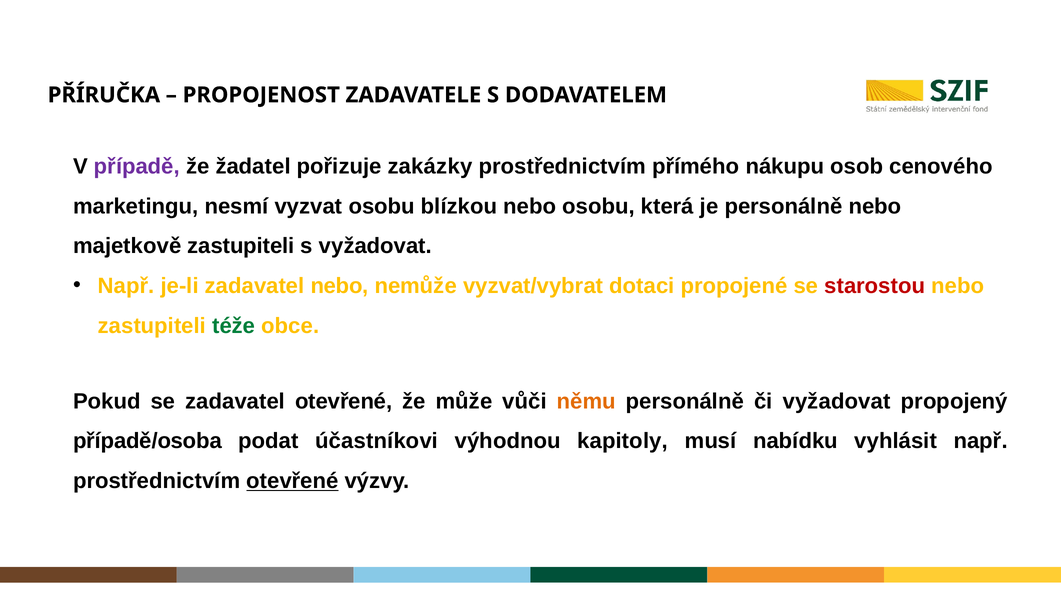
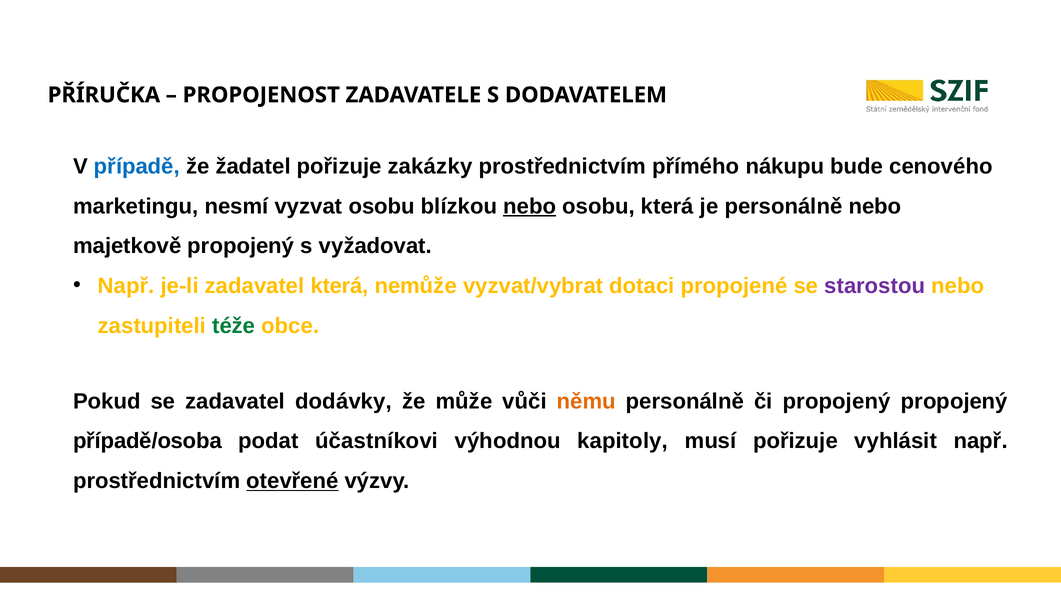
případě colour: purple -> blue (137, 166)
osob: osob -> bude (857, 166)
nebo underline: none -> present (530, 206)
majetkově zastupiteli: zastupiteli -> propojený (241, 246)
zadavatel nebo: nebo -> která (340, 286)
starostou colour: red -> purple (875, 286)
zadavatel otevřené: otevřené -> dodávky (344, 401)
či vyžadovat: vyžadovat -> propojený (837, 401)
musí nabídku: nabídku -> pořizuje (795, 441)
